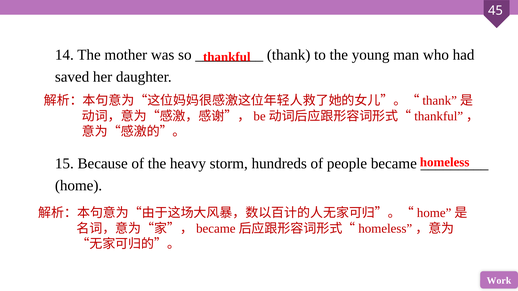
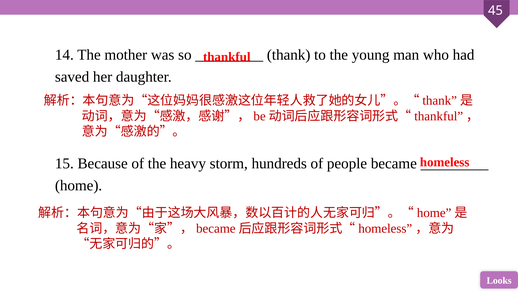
Work: Work -> Looks (499, 281)
